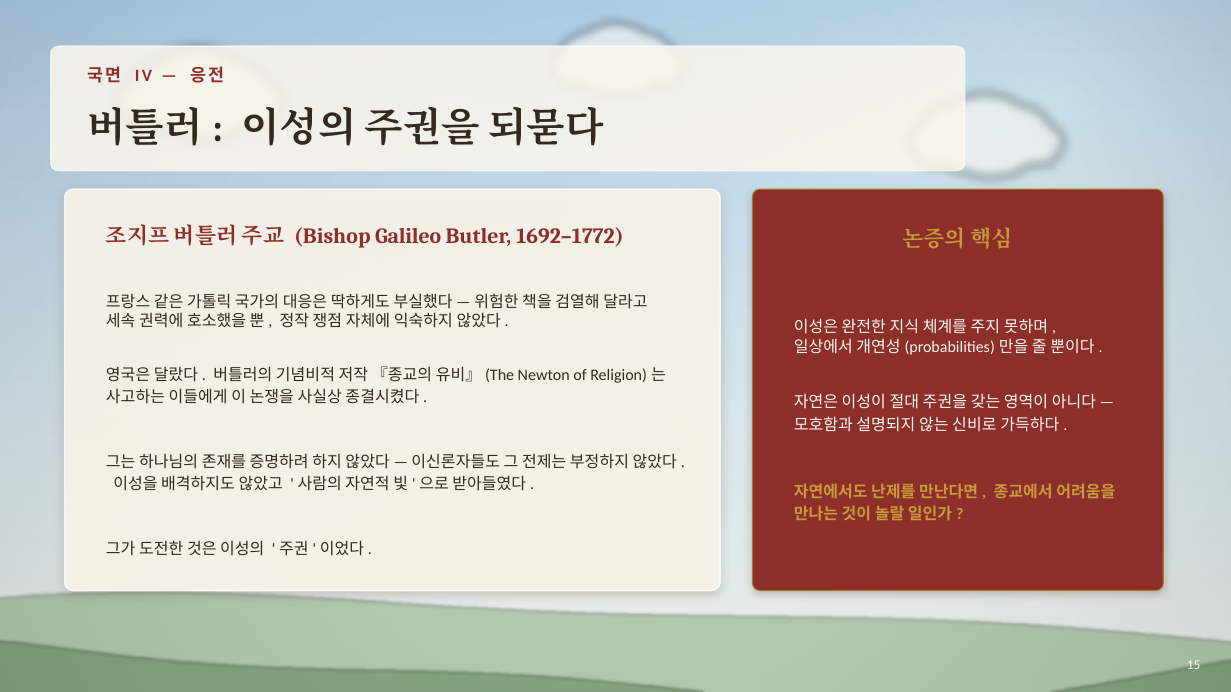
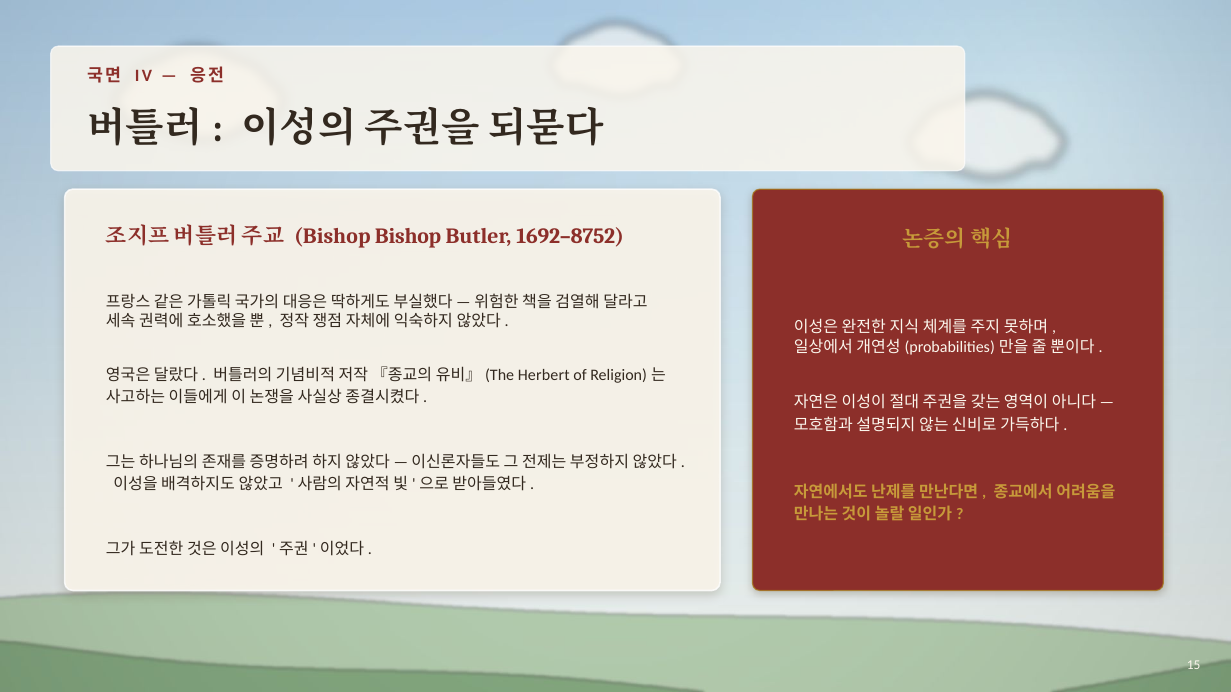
Bishop Galileo: Galileo -> Bishop (408, 237)
1692–1772: 1692–1772 -> 1692–8752 (570, 237)
Newton: Newton -> Herbert (544, 376)
